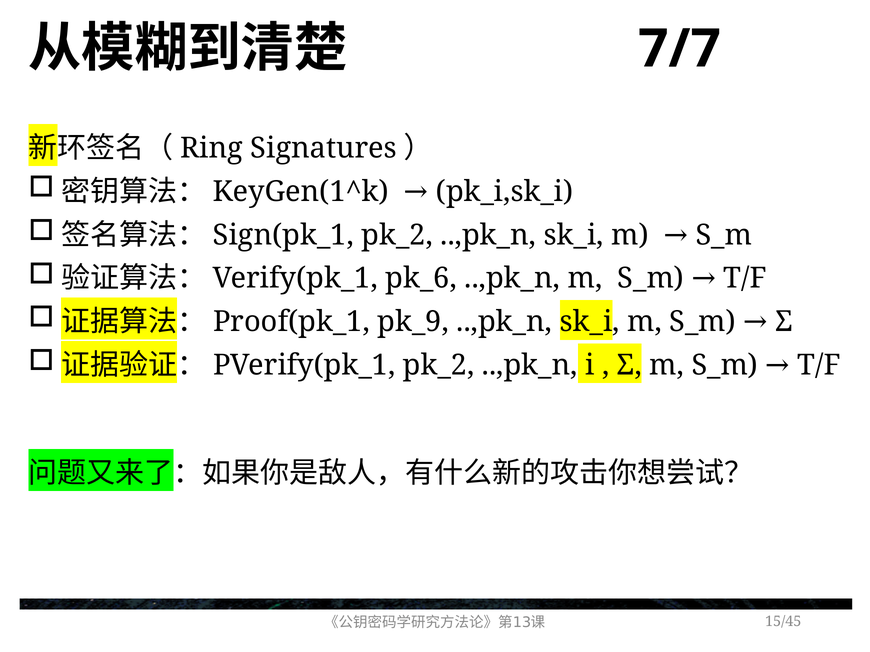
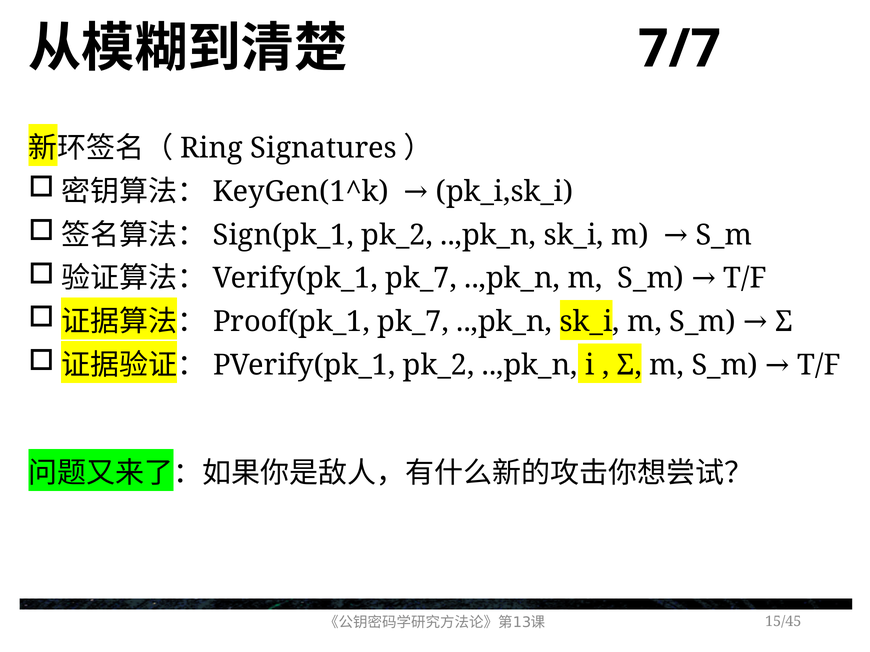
pk_6: pk_6 -> pk_7 (421, 279)
pk_9: pk_9 -> pk_7 (413, 322)
